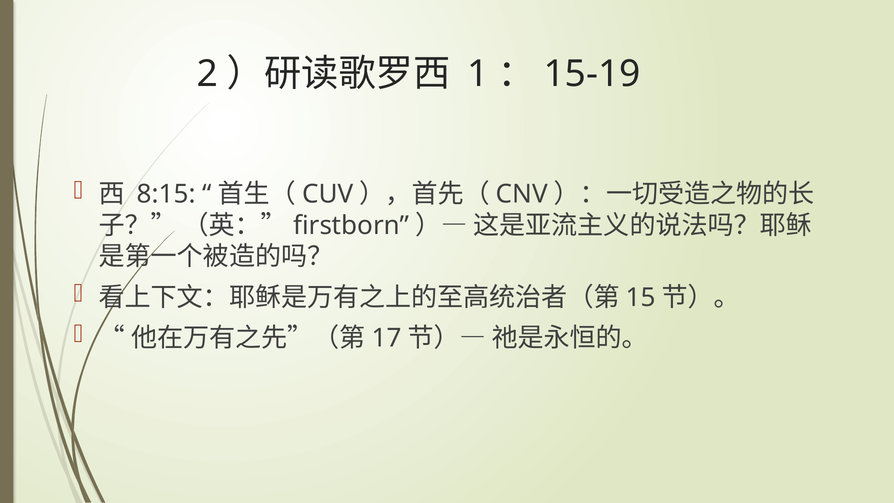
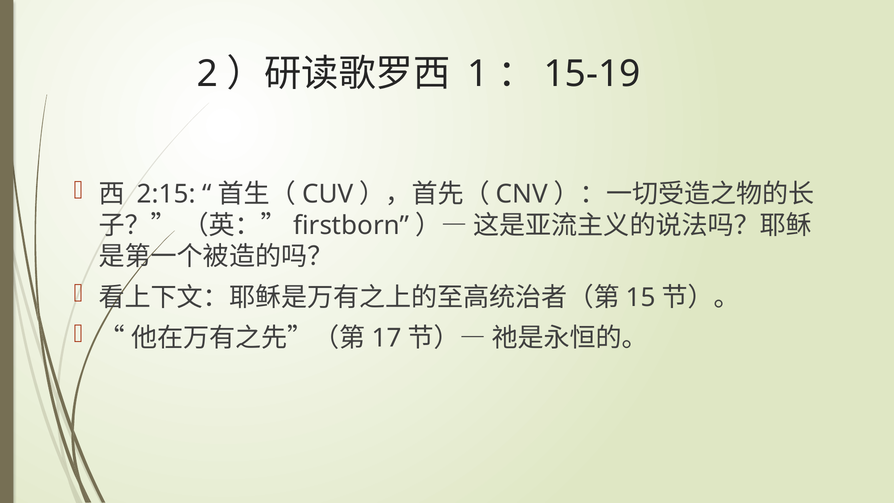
8:15: 8:15 -> 2:15 (166, 194)
